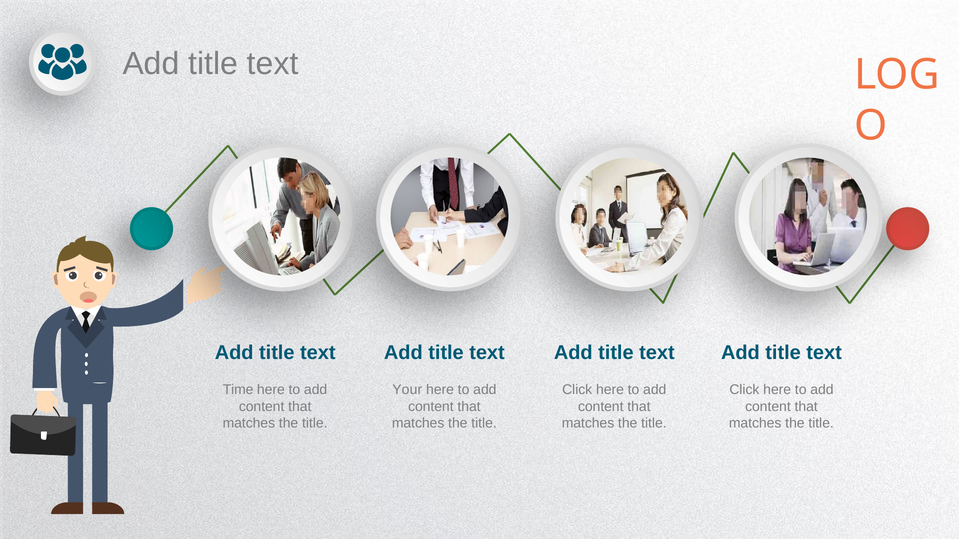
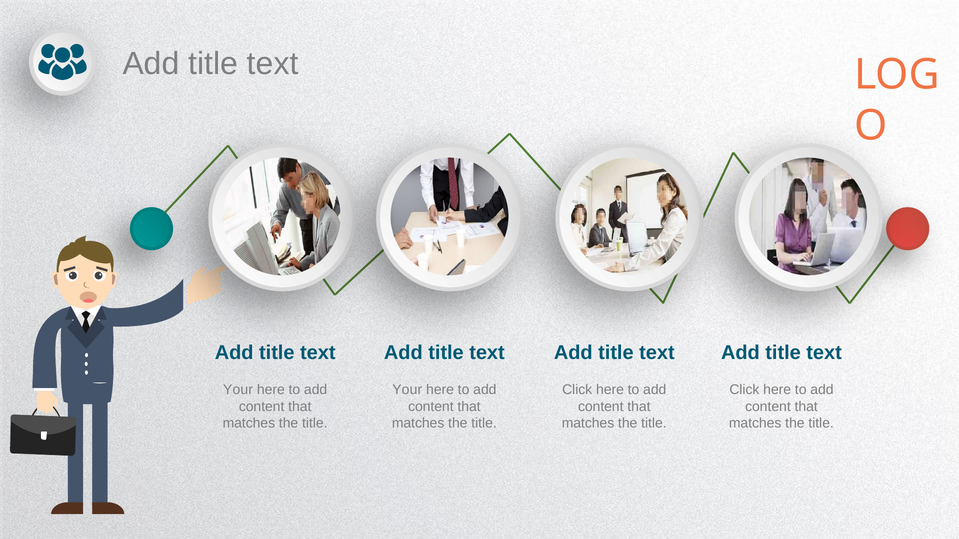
Time: Time -> Your (238, 390)
